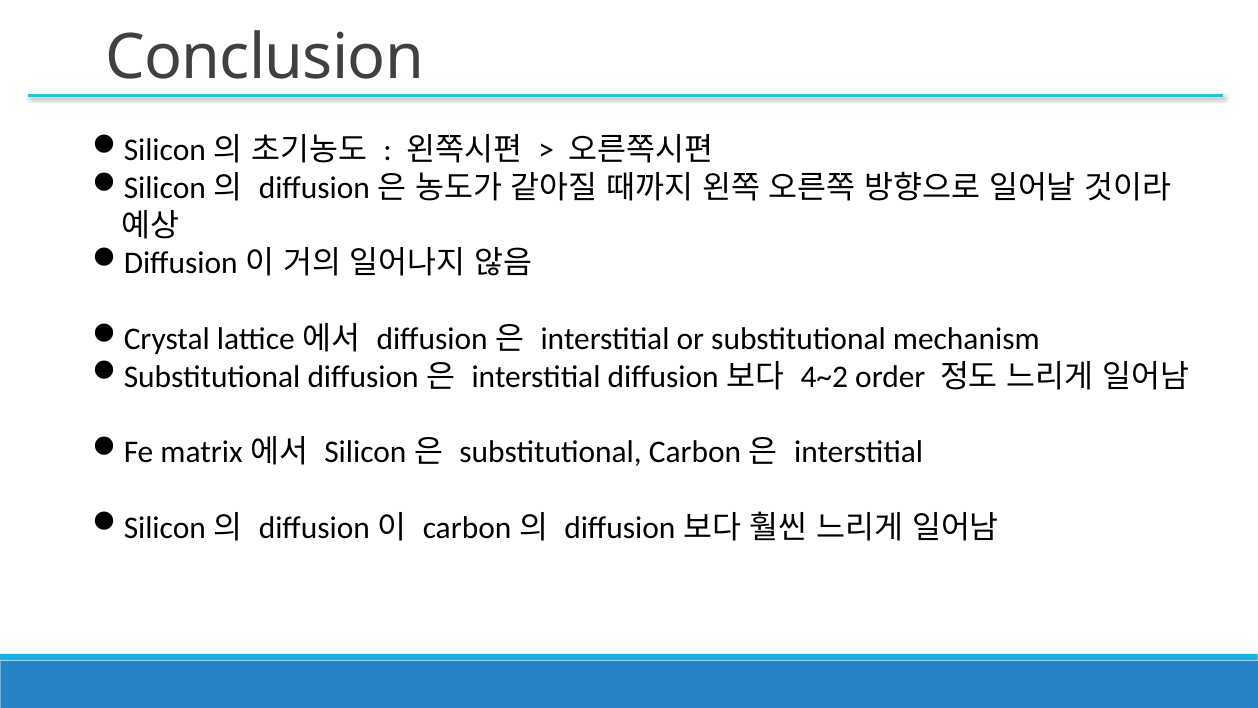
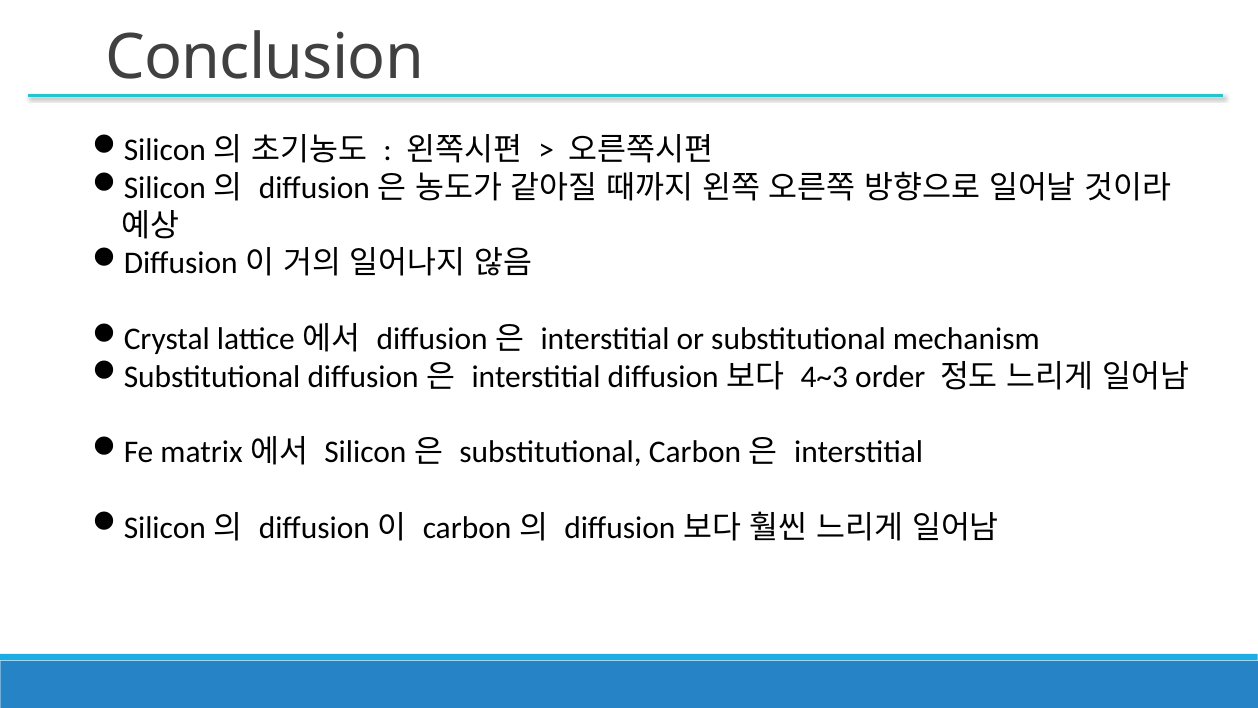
4~2: 4~2 -> 4~3 (824, 376)
